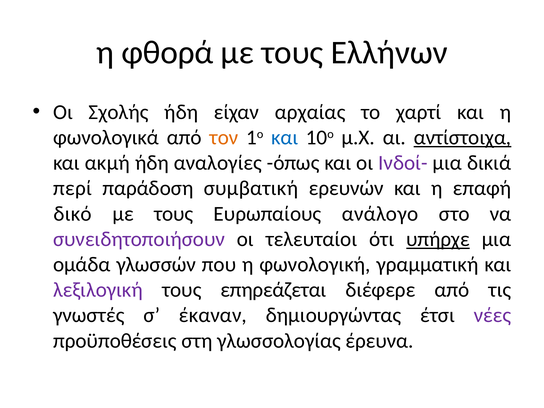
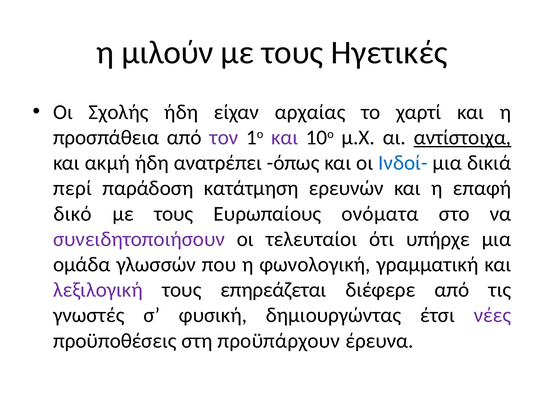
φθορά: φθορά -> μιλούν (167, 53)
Ελλήνων: Ελλήνων -> Ηγετικές (389, 53)
φωνολογικά: φωνολογικά -> προσπάθεια (106, 137)
τον colour: orange -> purple (224, 137)
και colour: blue -> purple (285, 137)
αναλογίες: αναλογίες -> ανατρέπει (218, 163)
Ινδοί- colour: purple -> blue (403, 163)
συμβατική: συμβατική -> κατάτμηση (251, 188)
ανάλογο: ανάλογο -> ονόματα (380, 214)
υπήρχε underline: present -> none (438, 239)
έκαναν: έκαναν -> φυσική (213, 315)
γλωσσολογίας: γλωσσολογίας -> προϋπάρχουν (279, 341)
